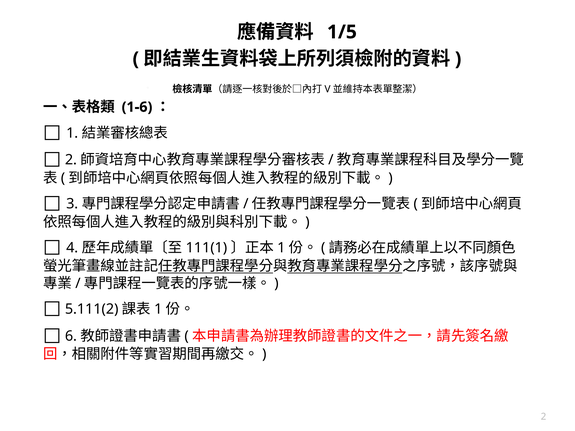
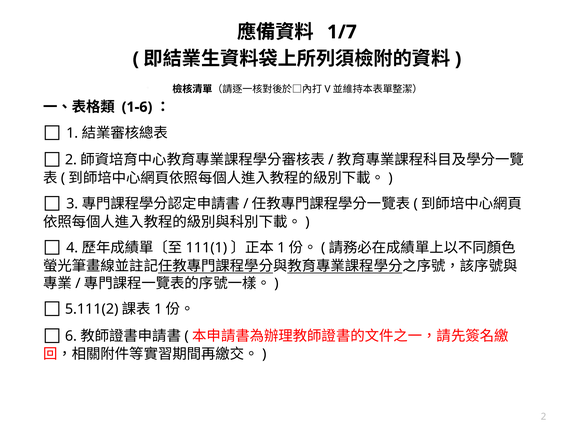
1/5: 1/5 -> 1/7 (342, 32)
